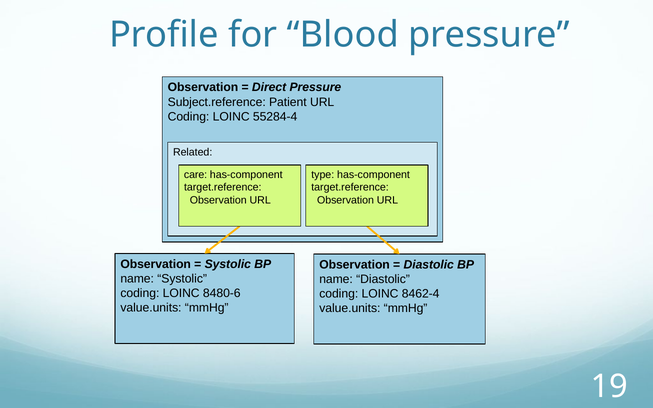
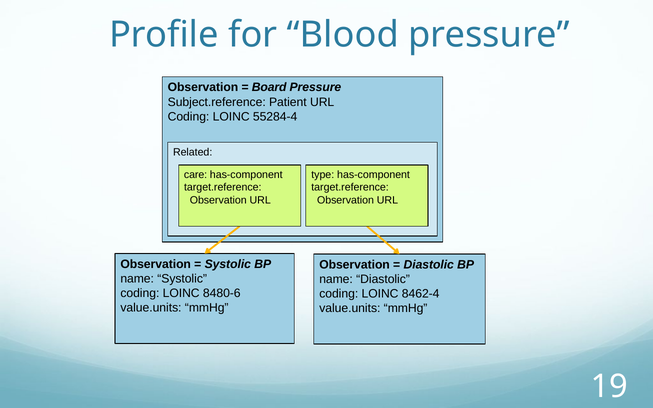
Direct: Direct -> Board (269, 88)
